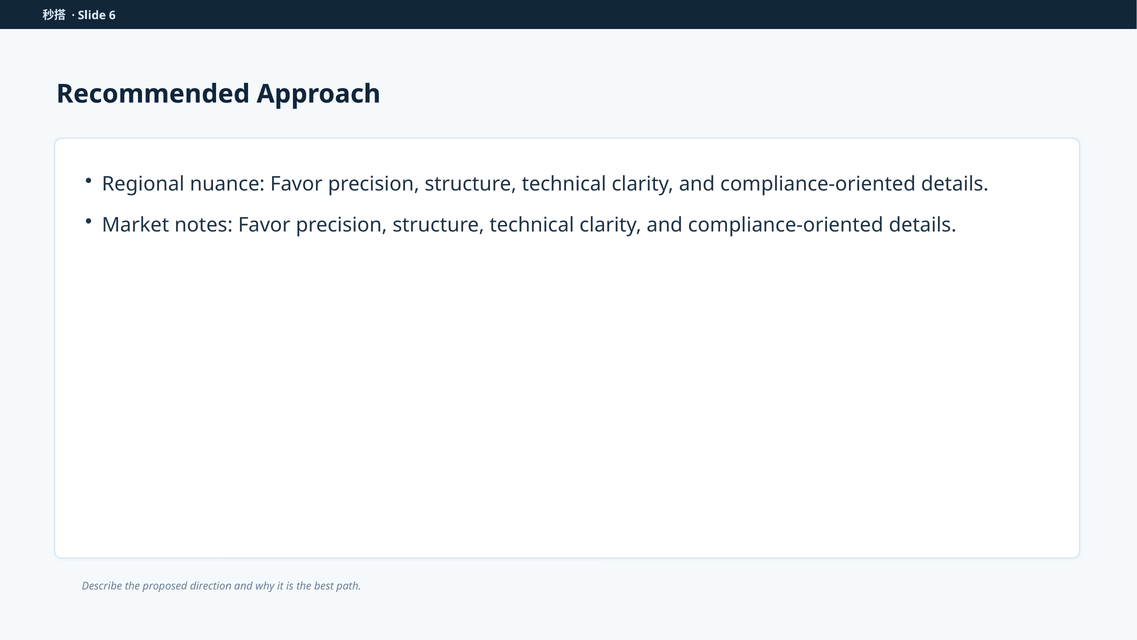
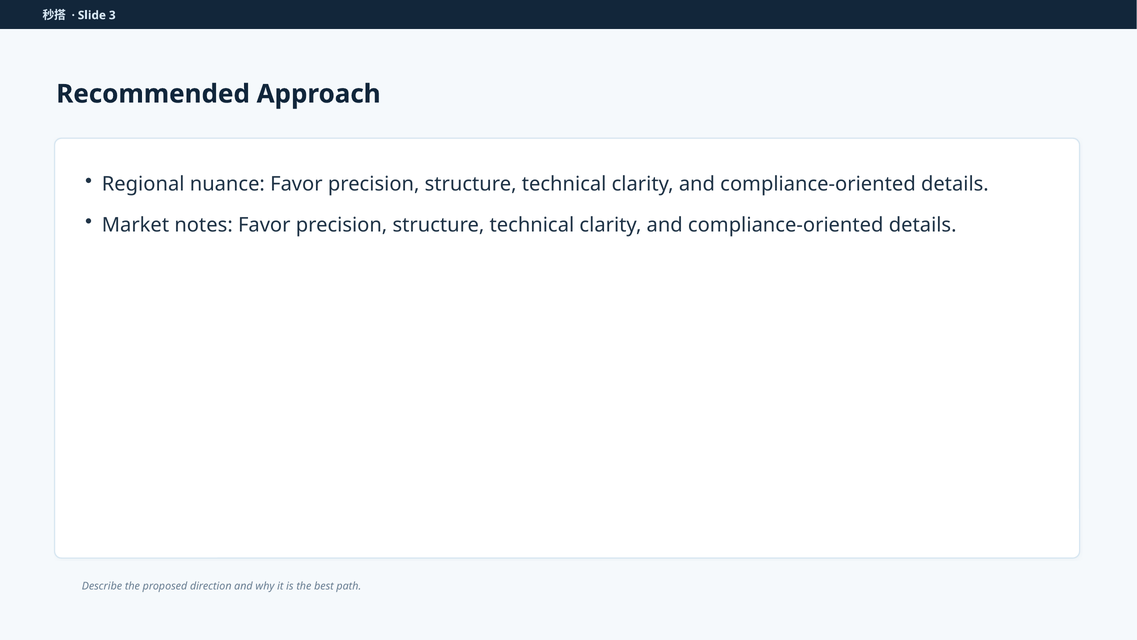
6: 6 -> 3 (112, 15)
